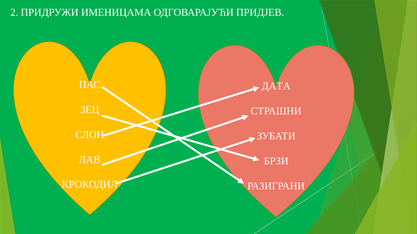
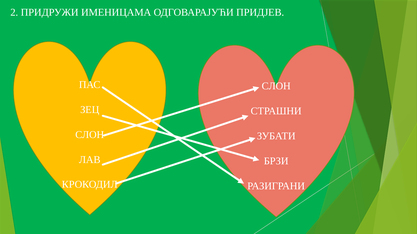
ДАТА: ДАТА -> СЛОН (276, 86)
